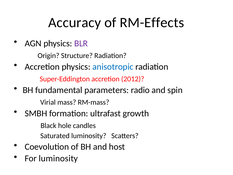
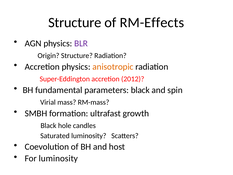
Accuracy: Accuracy -> Structure (75, 23)
anisotropic colour: blue -> orange (113, 67)
parameters radio: radio -> black (140, 90)
